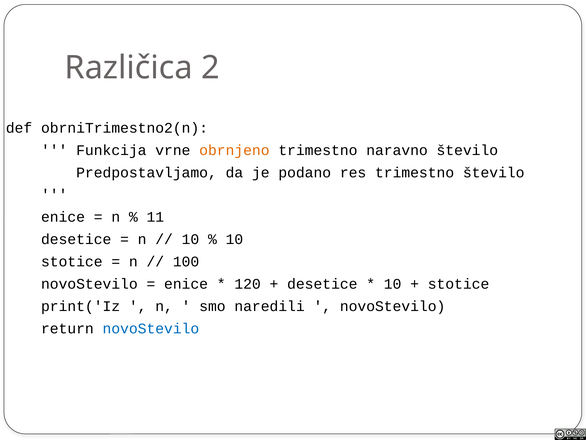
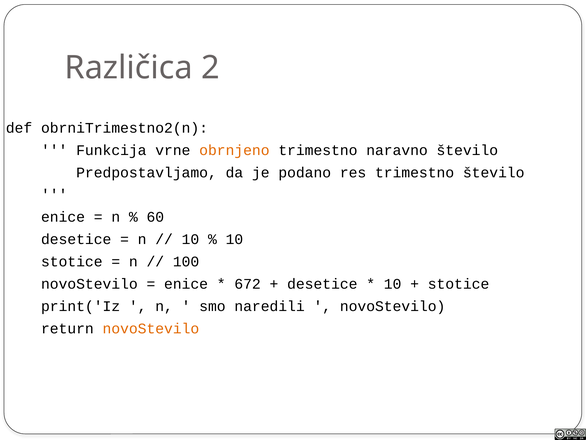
11: 11 -> 60 (155, 217)
120: 120 -> 672 (248, 284)
novoStevilo colour: blue -> orange (151, 328)
